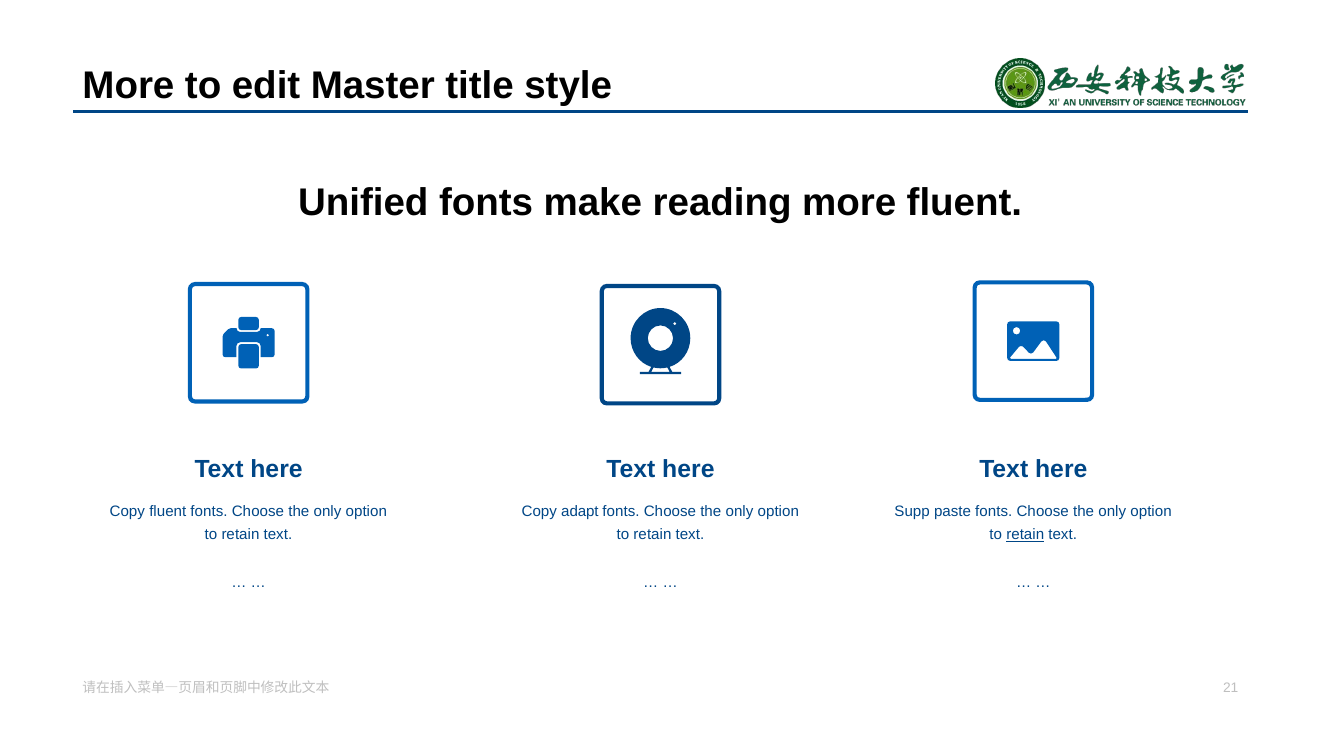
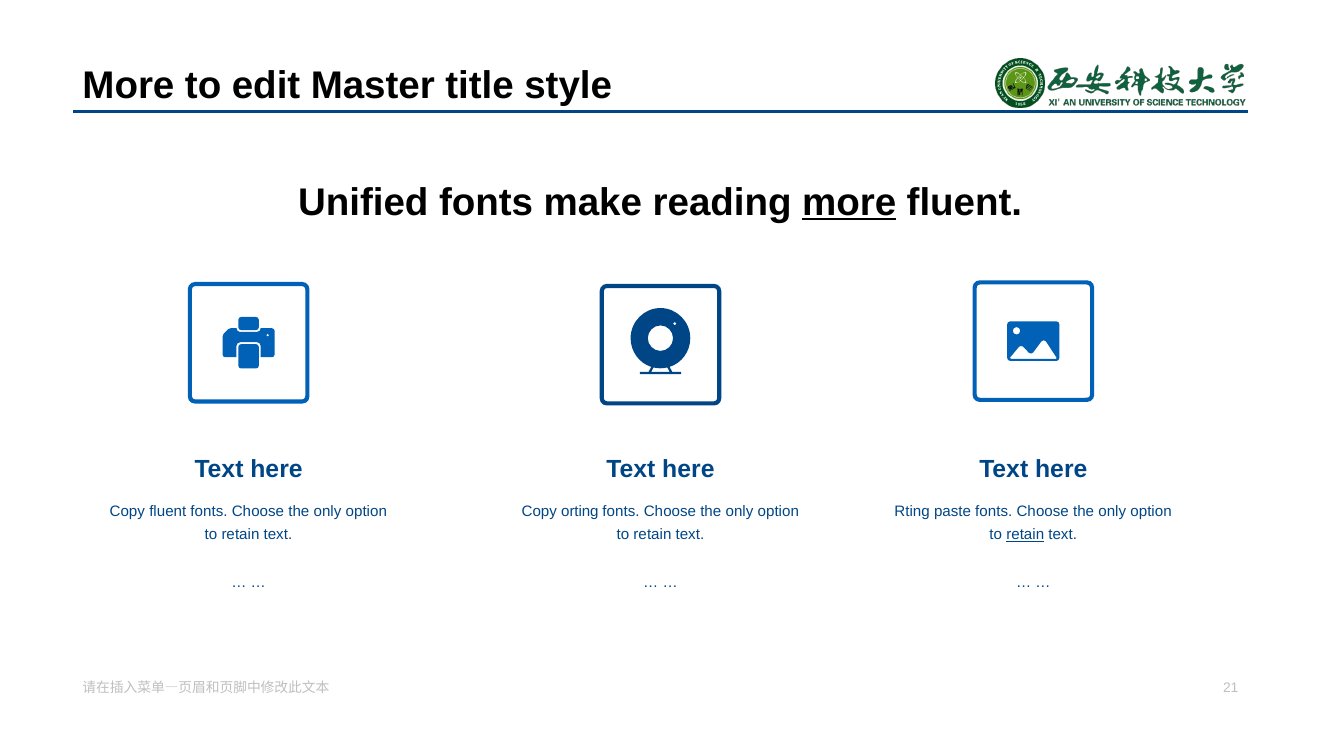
more underline: none -> present (849, 203)
adapt: adapt -> orting (580, 511)
Supp: Supp -> Rting (912, 511)
